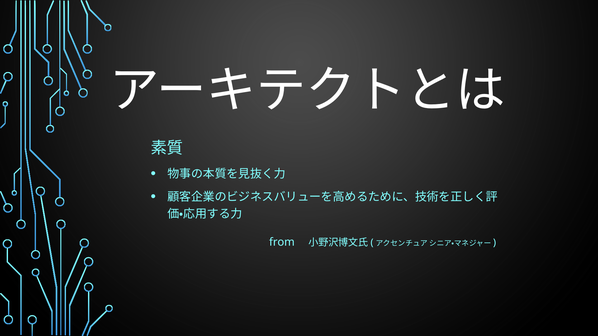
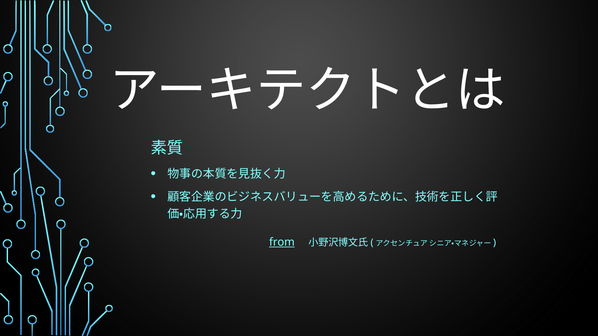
from underline: none -> present (282, 242)
